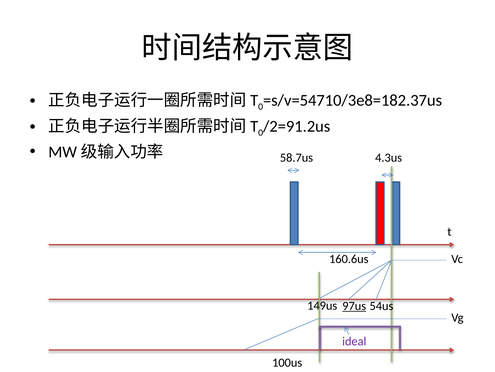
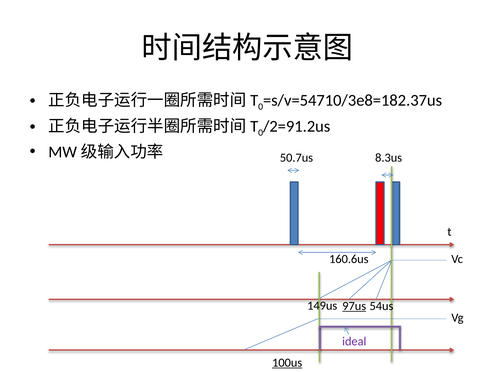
58.7us: 58.7us -> 50.7us (296, 157)
4.3us: 4.3us -> 8.3us (389, 157)
100us underline: none -> present (287, 362)
